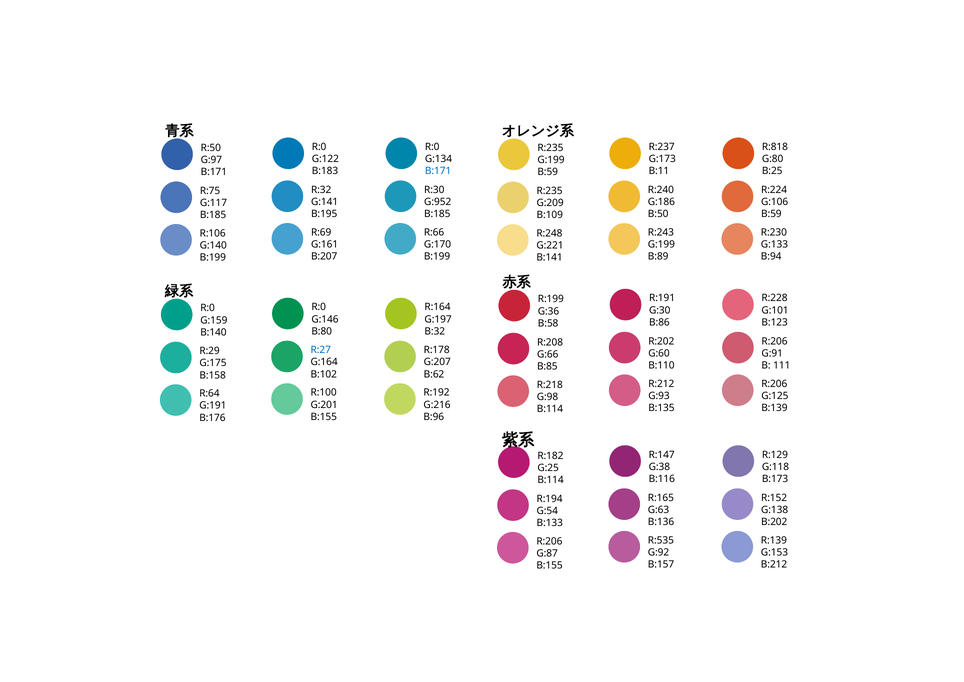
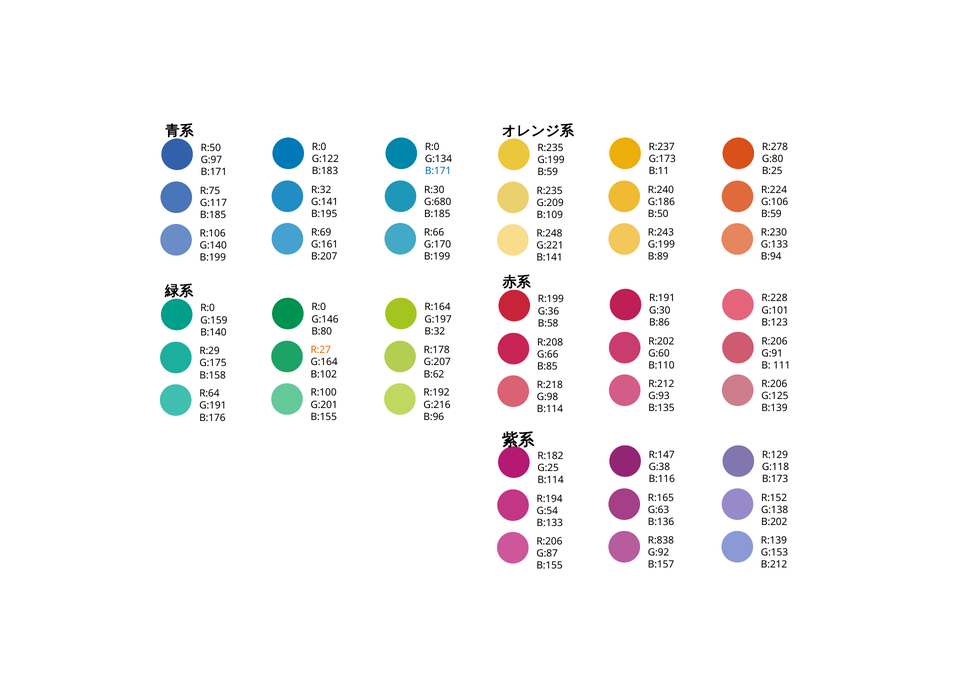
R:818: R:818 -> R:278 (775, 147)
G:952: G:952 -> G:680 (438, 202)
R:27 colour: blue -> orange (321, 350)
R:535: R:535 -> R:838 (661, 540)
